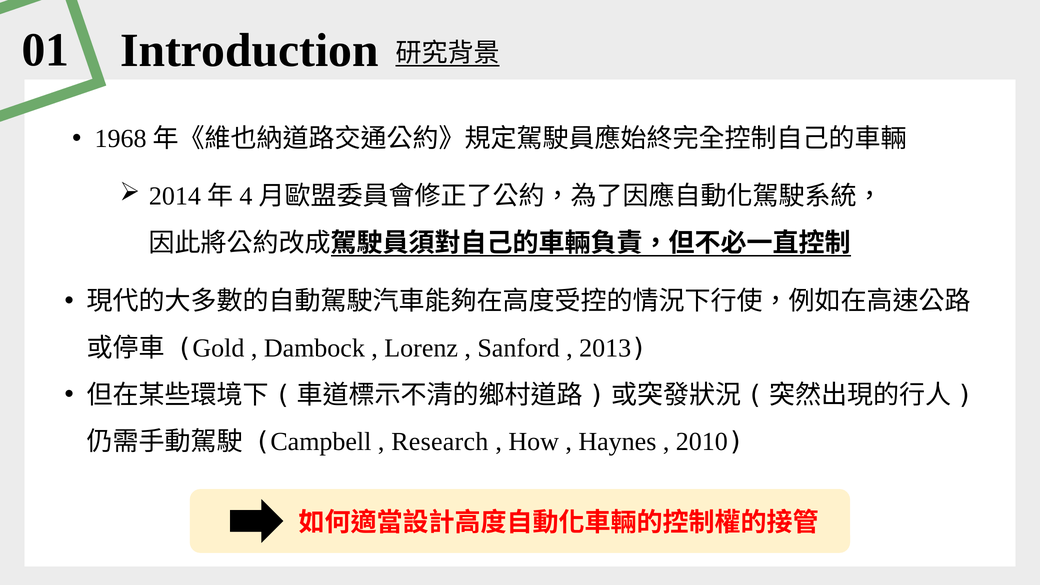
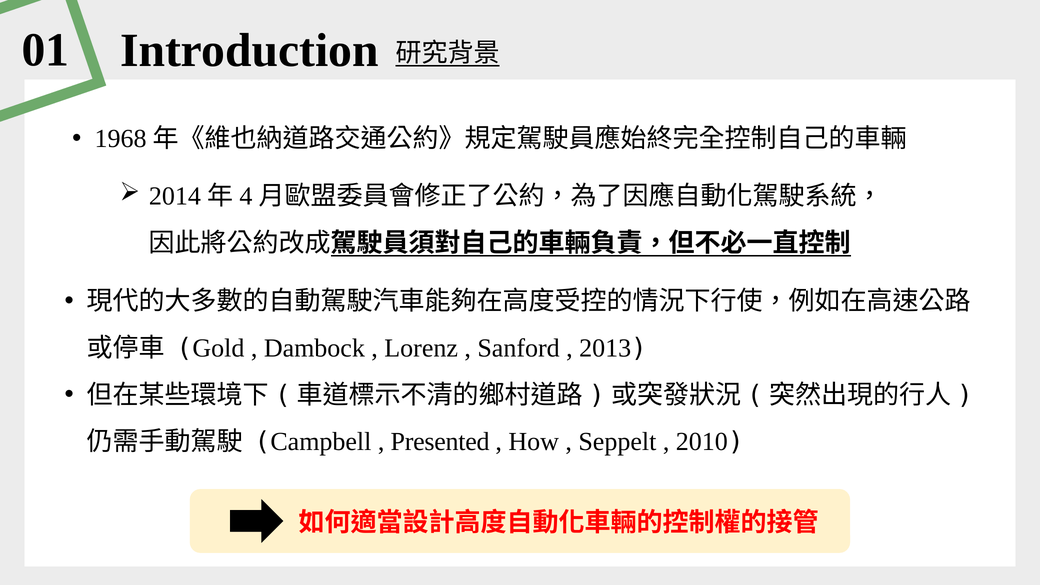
Research: Research -> Presented (440, 442)
Haynes: Haynes -> Seppelt (617, 442)
